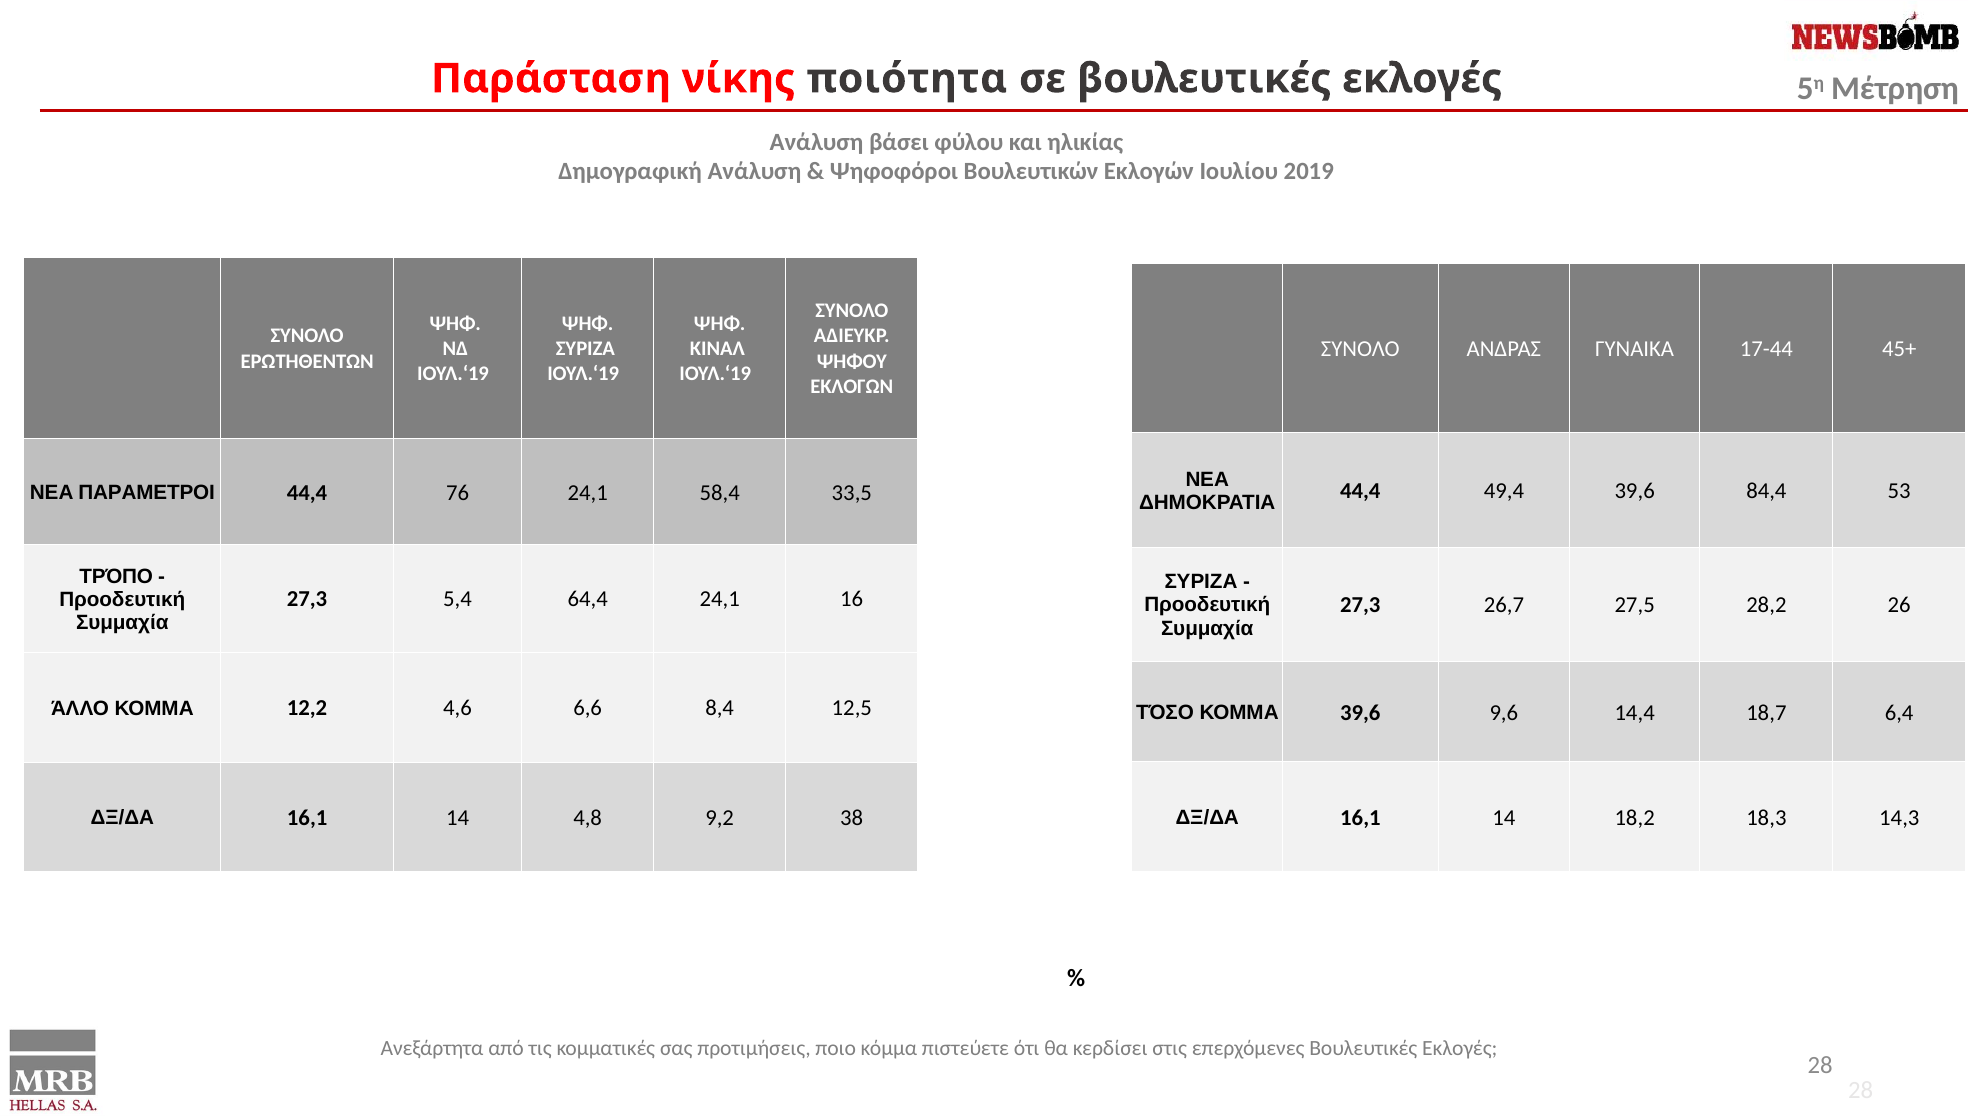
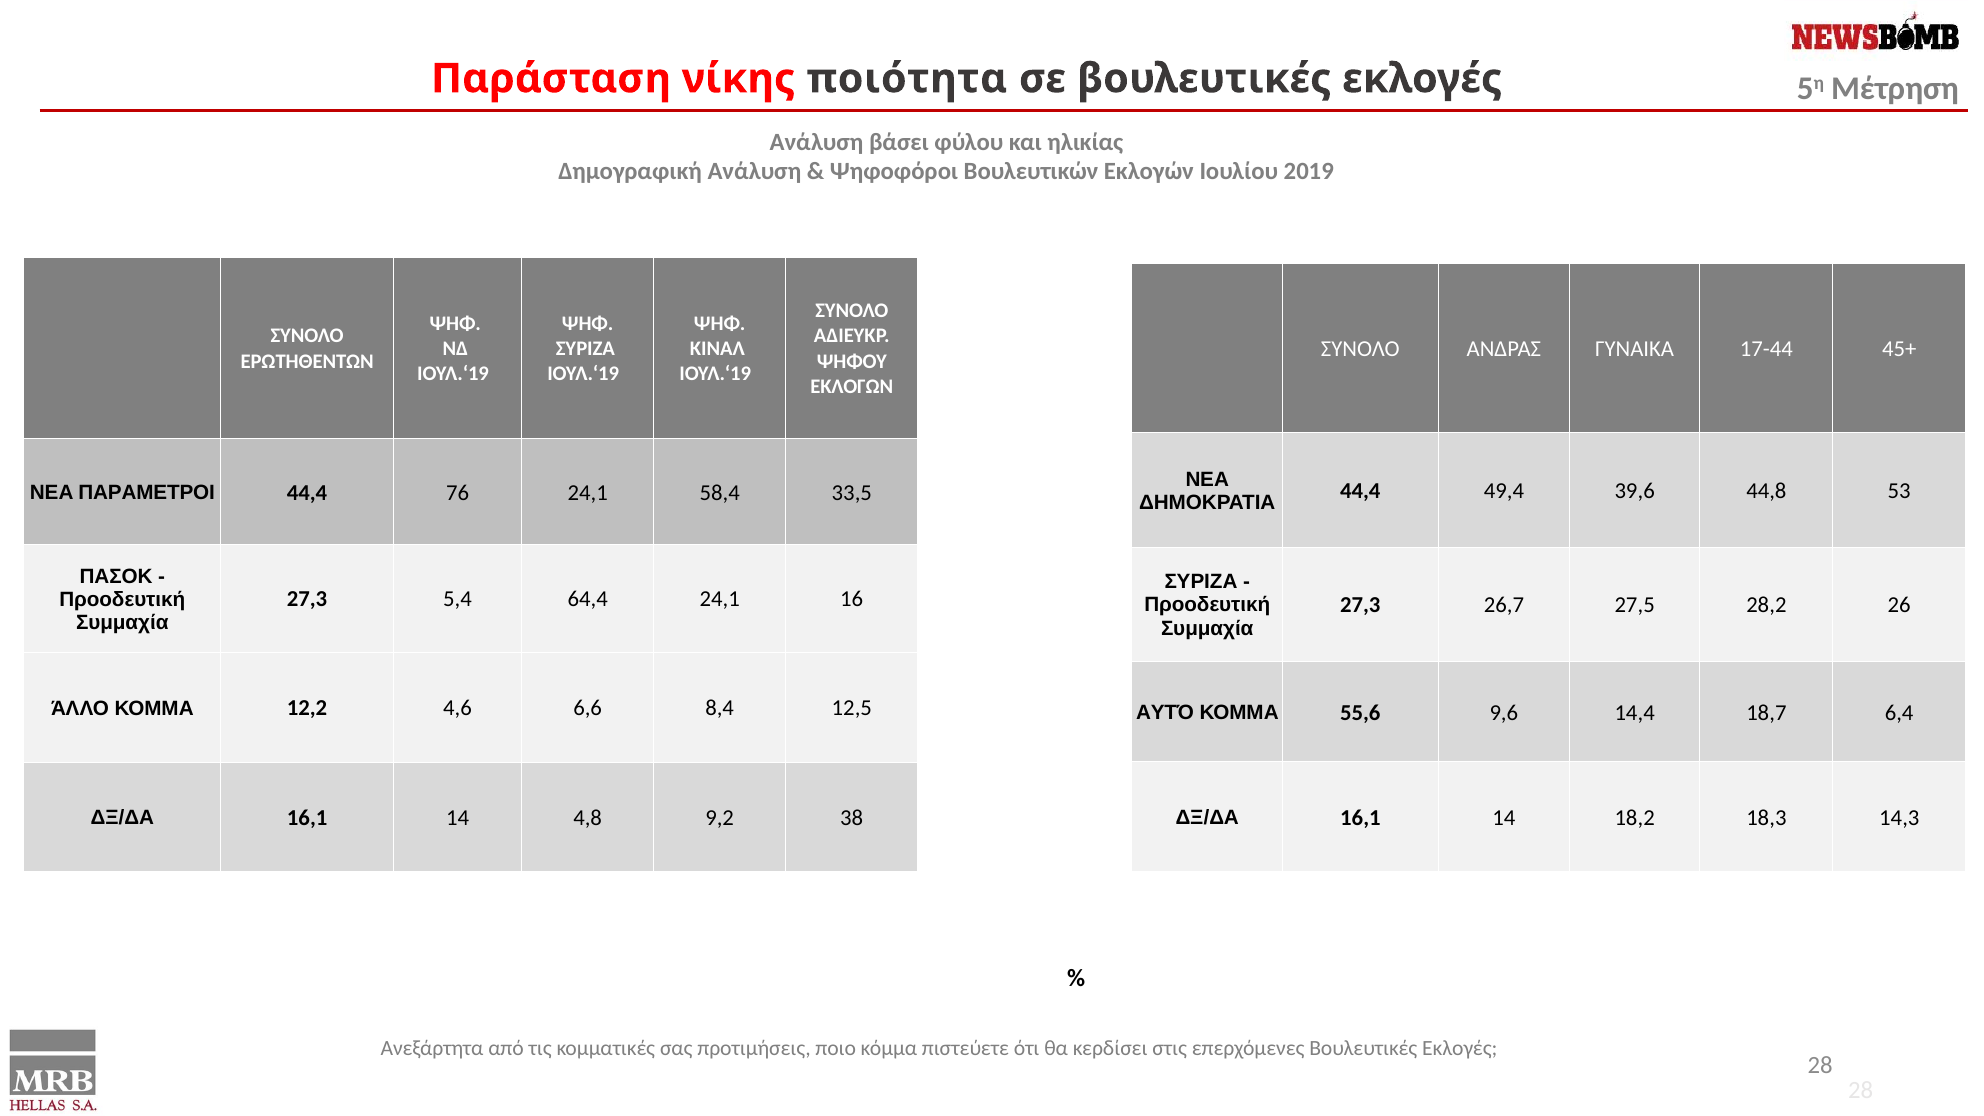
84,4: 84,4 -> 44,8 (1766, 491)
ΤΡΌΠΟ: ΤΡΌΠΟ -> ΠΑΣΟΚ (116, 576)
ΤΌΣΟ: ΤΌΣΟ -> ΑΥΤΌ (1165, 713)
ΚΟΜΜΑ 39,6: 39,6 -> 55,6 (1360, 713)
